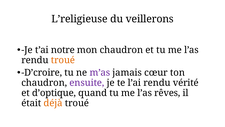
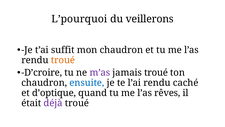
L’religieuse: L’religieuse -> L’pourquoi (79, 19)
notre: notre -> suffit (63, 50)
jamais cœur: cœur -> troué (156, 72)
ensuite colour: purple -> blue (87, 82)
vérité: vérité -> caché (186, 82)
déjà colour: orange -> purple (53, 103)
